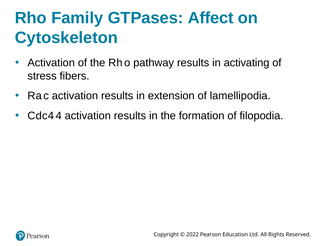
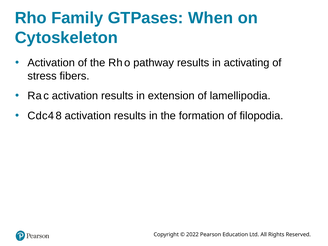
Affect: Affect -> When (211, 18)
4 4: 4 -> 8 (59, 116)
